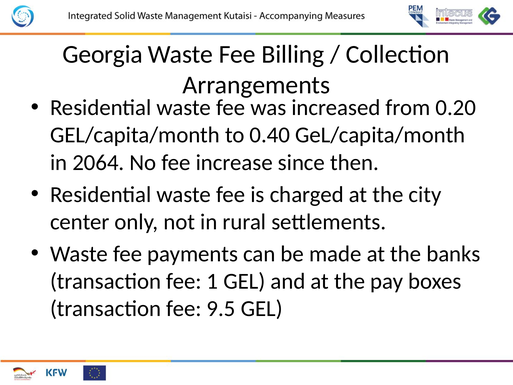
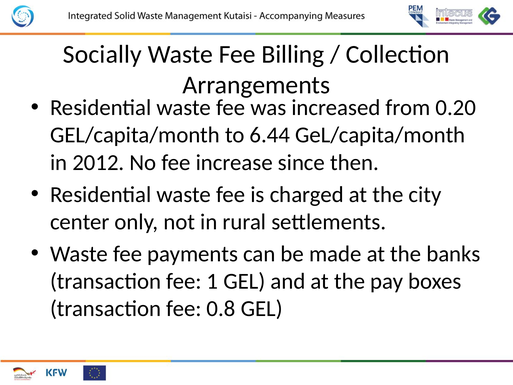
Georgia: Georgia -> Socially (102, 54)
0.40: 0.40 -> 6.44 (270, 135)
2064: 2064 -> 2012 (98, 162)
9.5: 9.5 -> 0.8 (221, 308)
